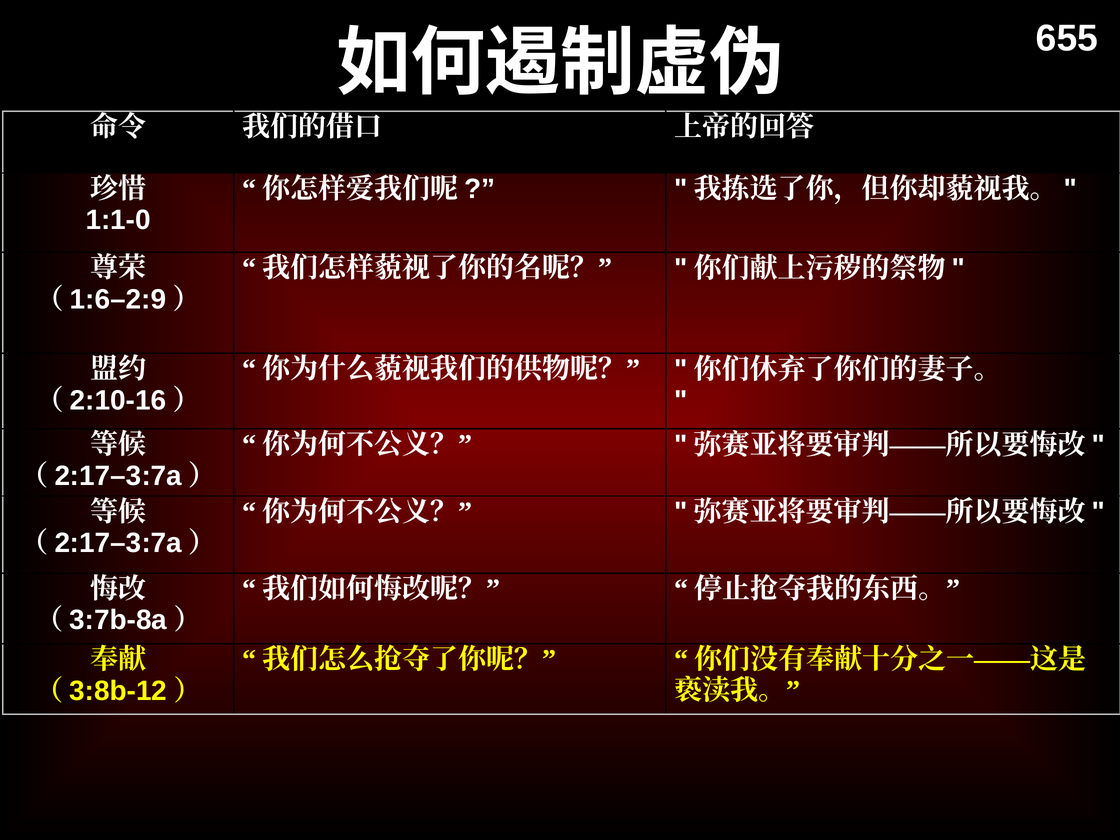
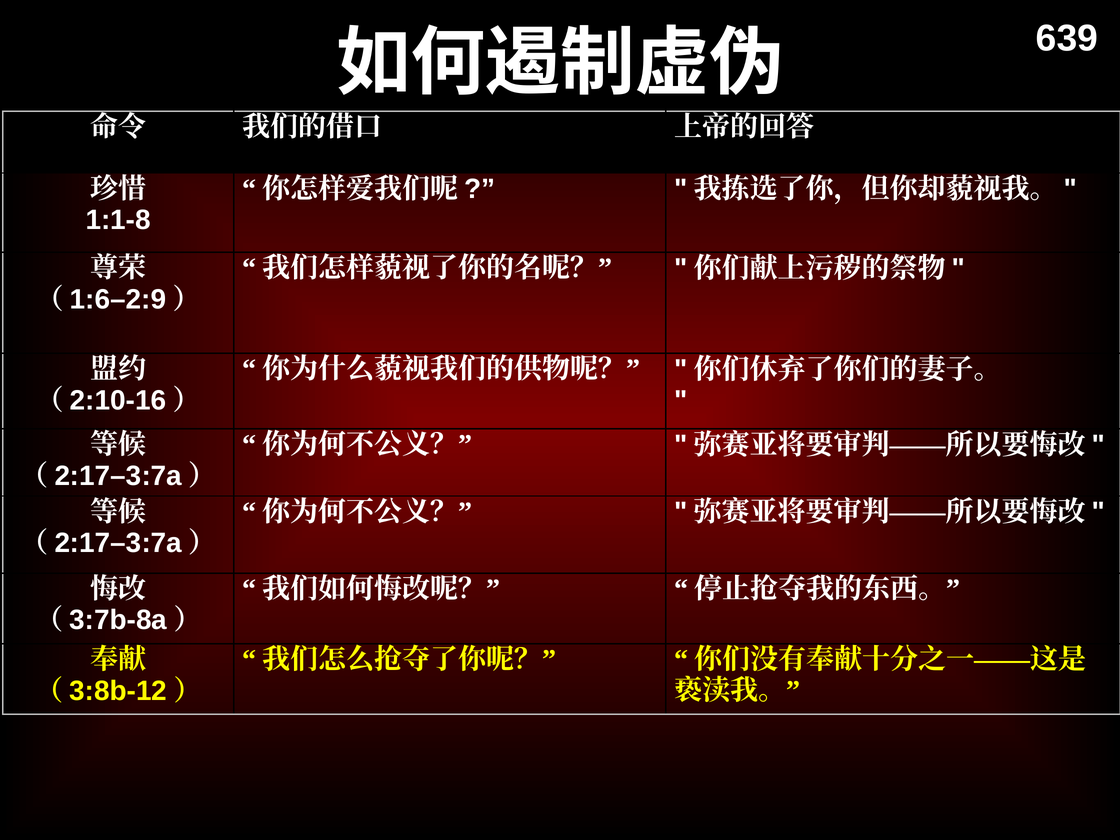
655: 655 -> 639 (1067, 39)
1:1-0: 1:1-0 -> 1:1-8 (118, 220)
